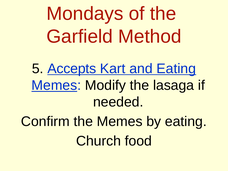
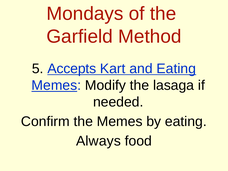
Church: Church -> Always (98, 141)
